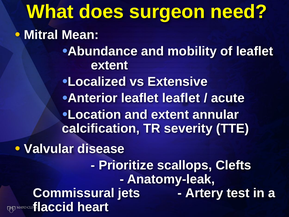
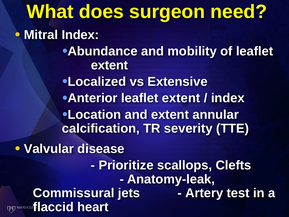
Mitral Mean: Mean -> Index (80, 35)
Anterior leaflet leaflet: leaflet -> extent (181, 98)
acute: acute -> index (228, 98)
